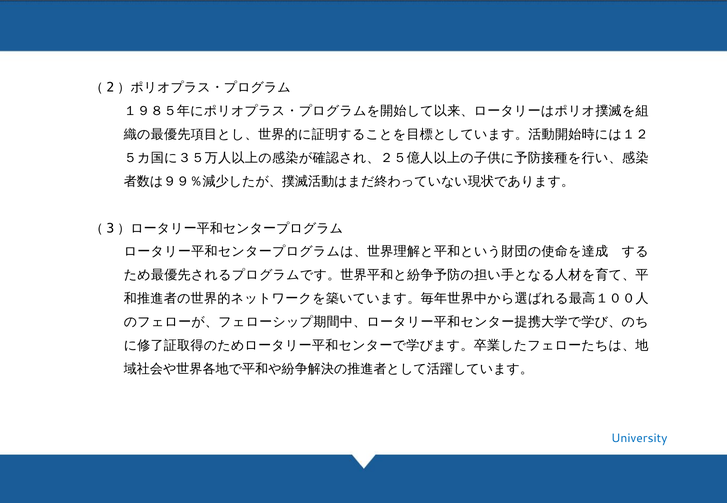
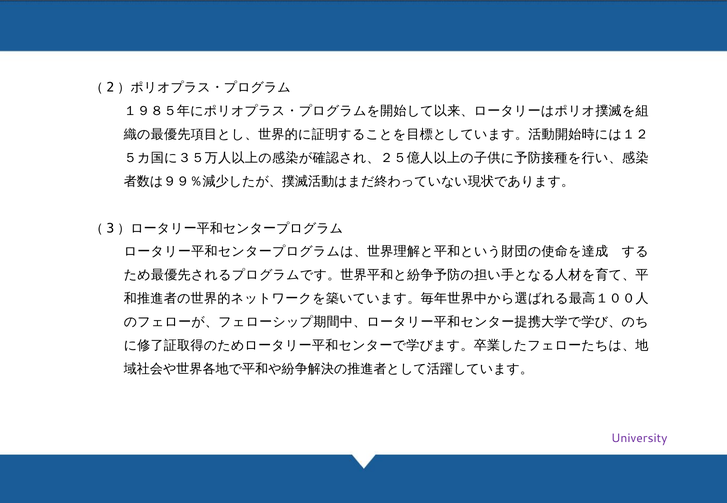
University colour: blue -> purple (639, 438)
